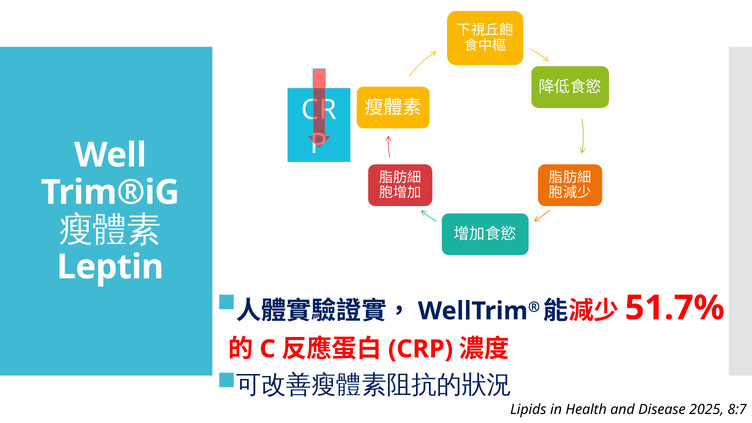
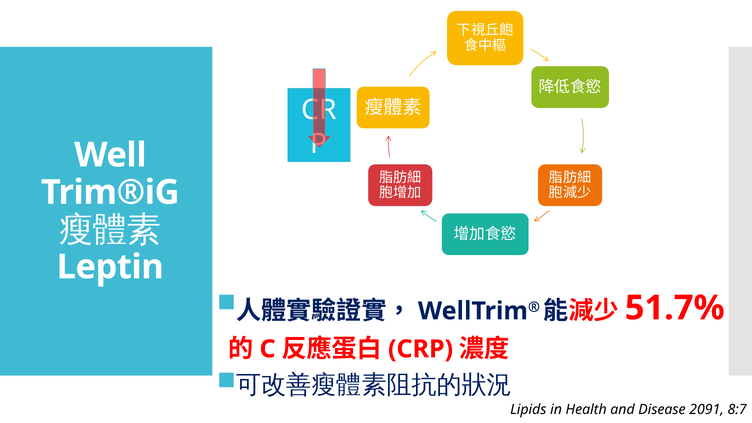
2025: 2025 -> 2091 (707, 410)
